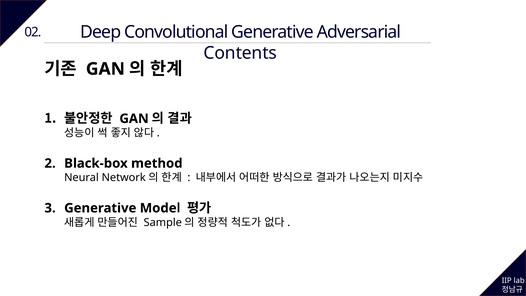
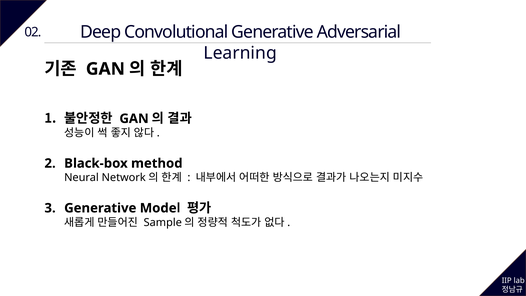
Contents: Contents -> Learning (240, 53)
